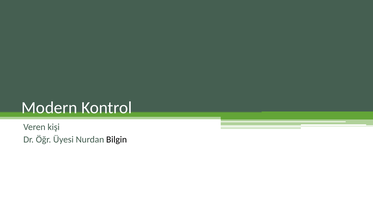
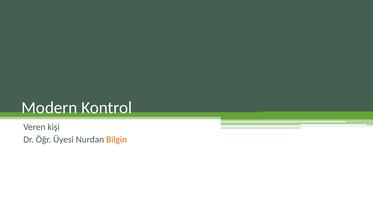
Bilgin colour: black -> orange (117, 139)
